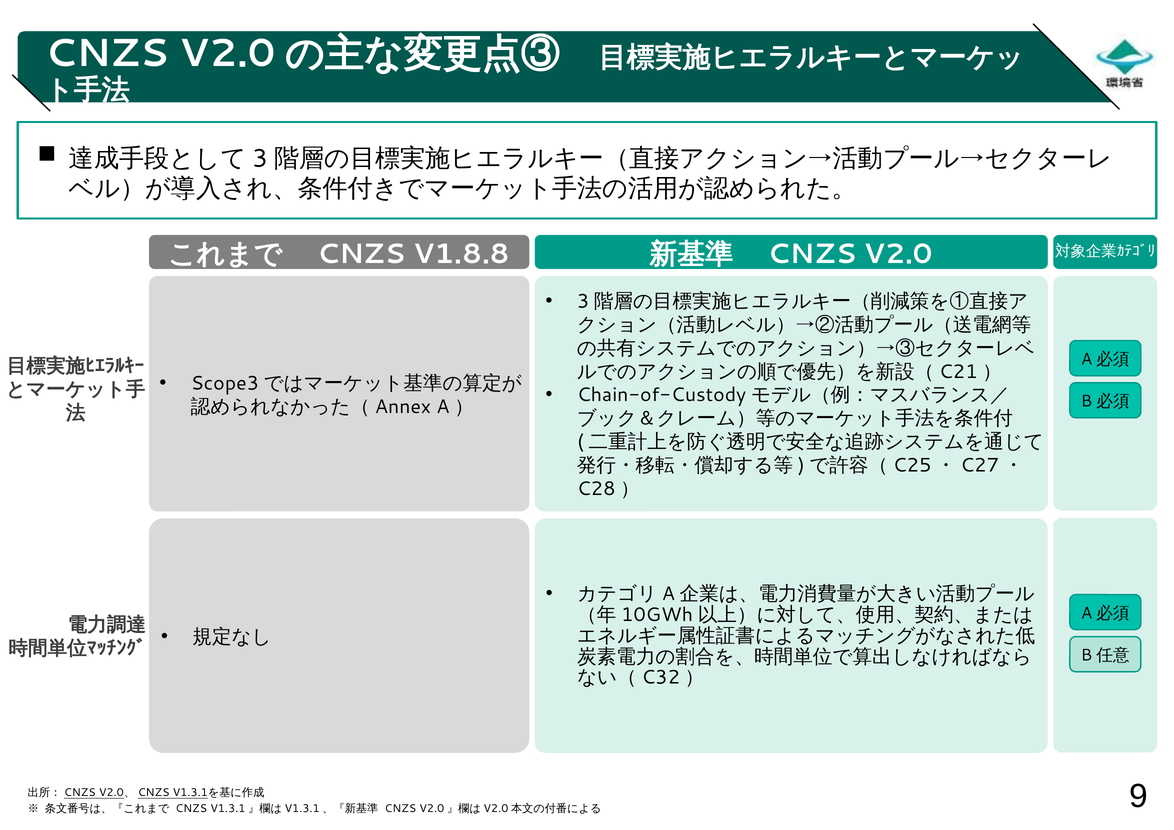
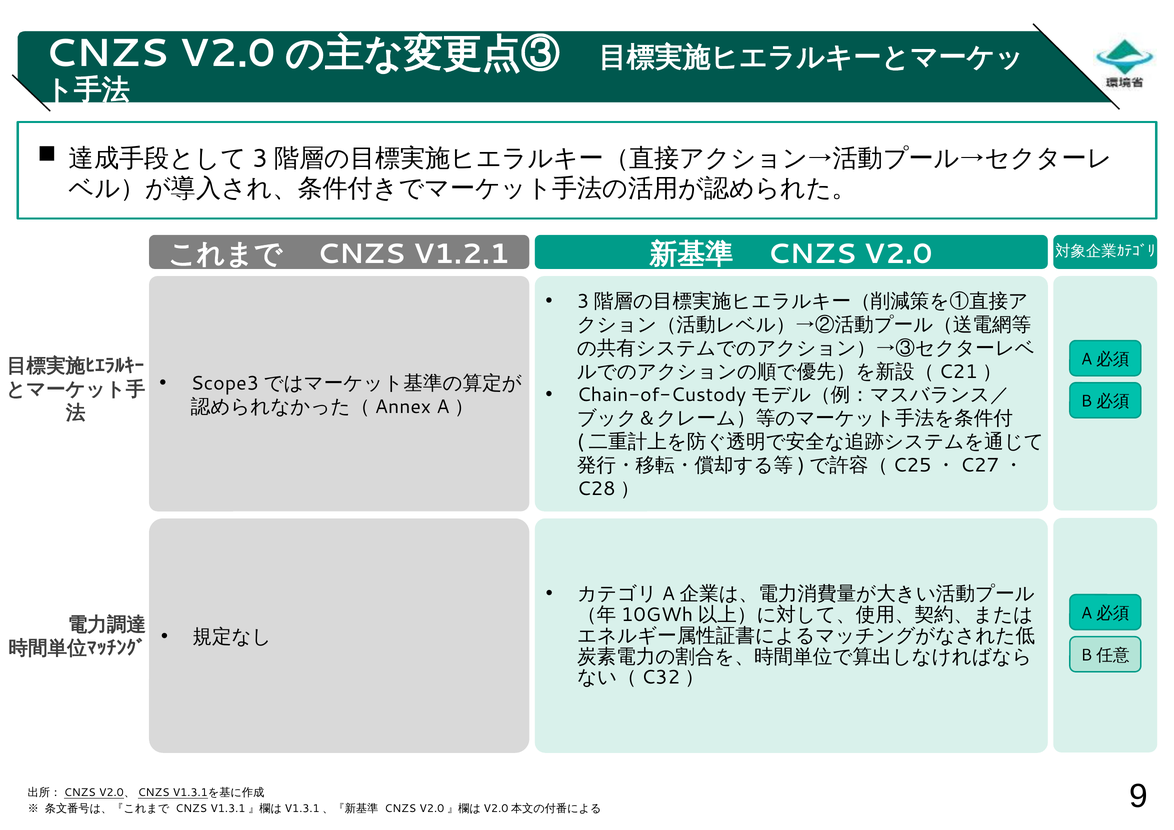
V1.8.8: V1.8.8 -> V1.2.1 (461, 254)
